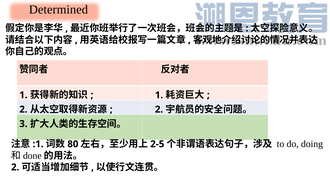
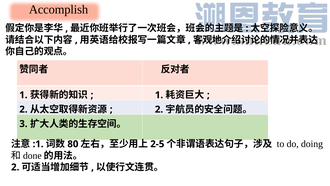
Determined: Determined -> Accomplish (59, 9)
